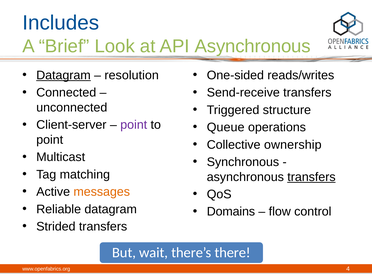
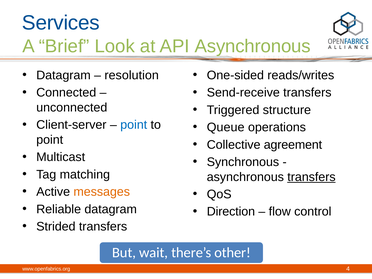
Includes: Includes -> Services (61, 23)
Datagram underline: present -> none (63, 75)
point colour: purple -> blue (134, 125)
ownership: ownership -> agreement (293, 145)
Domains: Domains -> Direction (231, 212)
there: there -> other (233, 253)
